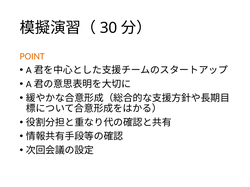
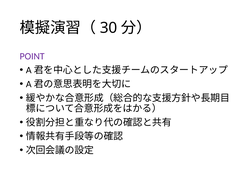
POINT colour: orange -> purple (32, 56)
